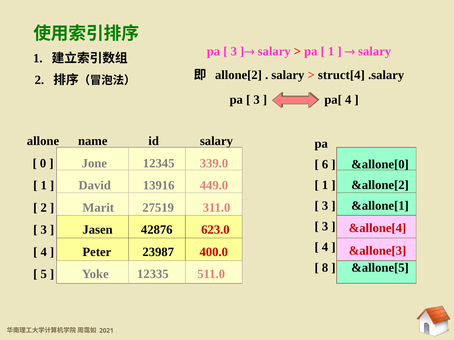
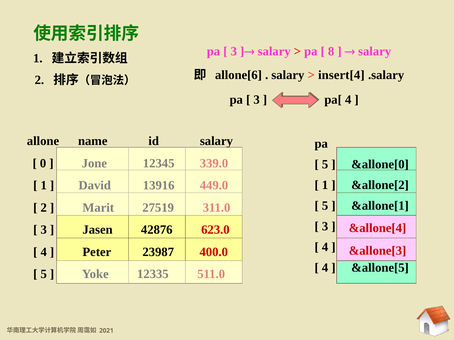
1: 1 -> 8 (331, 51)
allone[2: allone[2 -> allone[6 (238, 75)
struct[4: struct[4 -> insert[4 (341, 75)
6: 6 -> 5 (325, 165)
3: 3 -> 5 (325, 206)
8: 8 -> 4 (325, 268)
